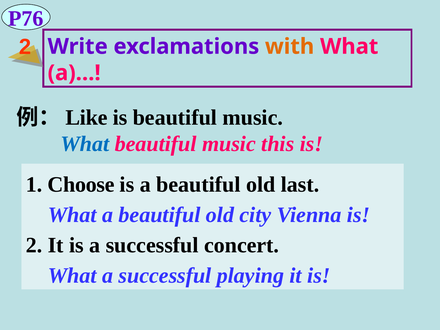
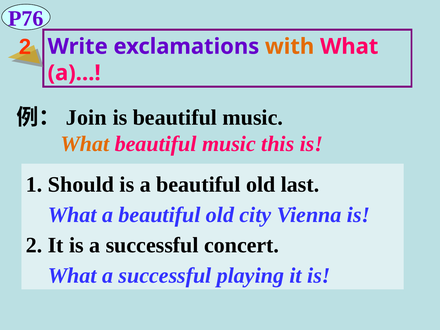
Like: Like -> Join (86, 118)
What colour: blue -> orange (85, 144)
Choose: Choose -> Should (81, 185)
